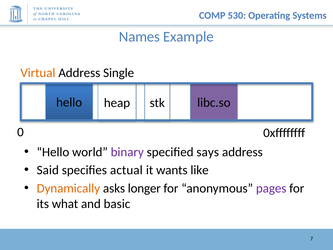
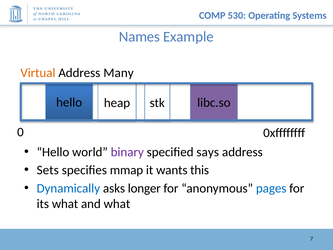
Single: Single -> Many (119, 73)
Said: Said -> Sets (48, 170)
actual: actual -> mmap (126, 170)
like: like -> this (200, 170)
Dynamically colour: orange -> blue (68, 188)
pages colour: purple -> blue (271, 188)
and basic: basic -> what (117, 204)
